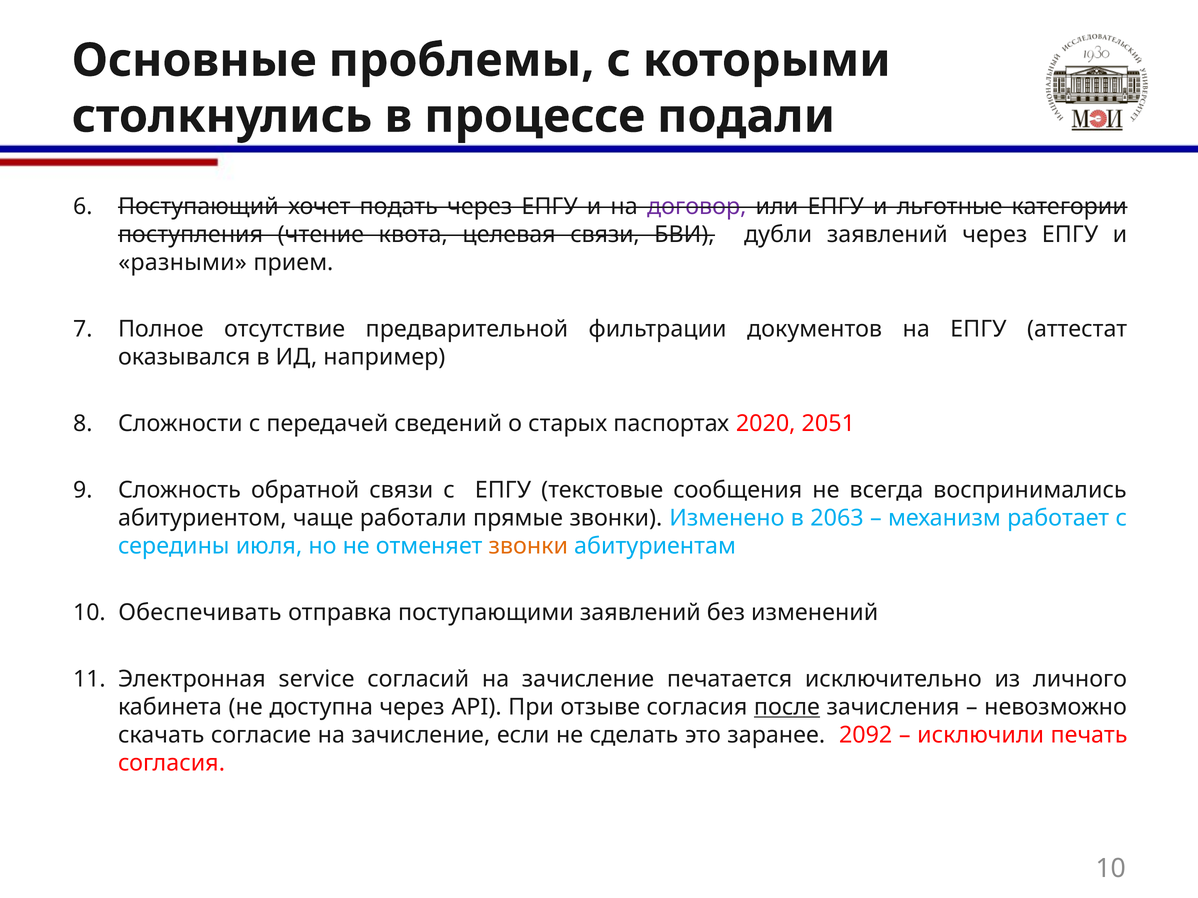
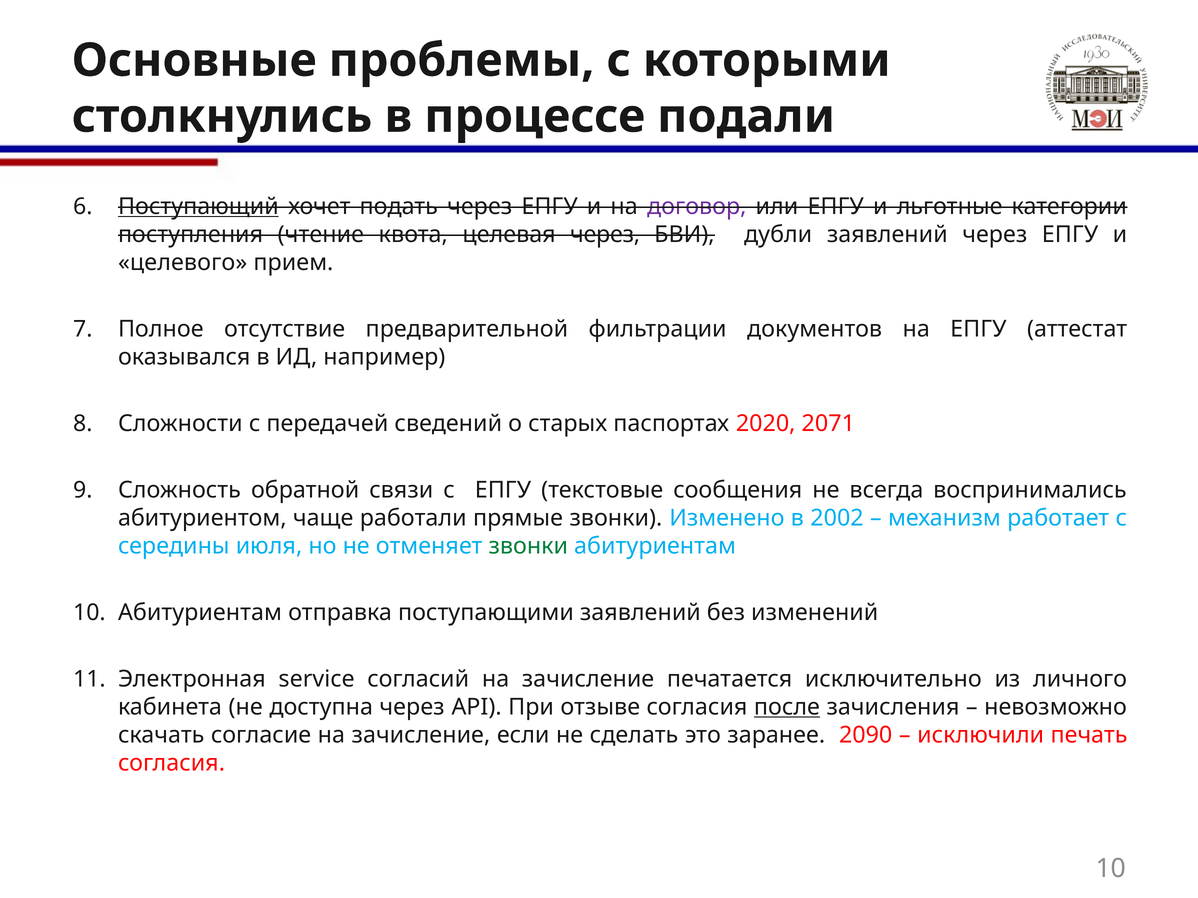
Поступающий underline: none -> present (198, 207)
целевая связи: связи -> через (605, 235)
разными: разными -> целевого (183, 263)
2051: 2051 -> 2071 (828, 424)
2063: 2063 -> 2002 (837, 518)
звонки colour: orange -> green (528, 546)
10 Обеспечивать: Обеспечивать -> Абитуриентам (200, 613)
2092: 2092 -> 2090 (866, 735)
